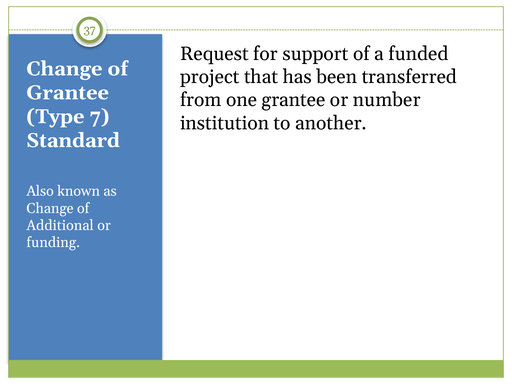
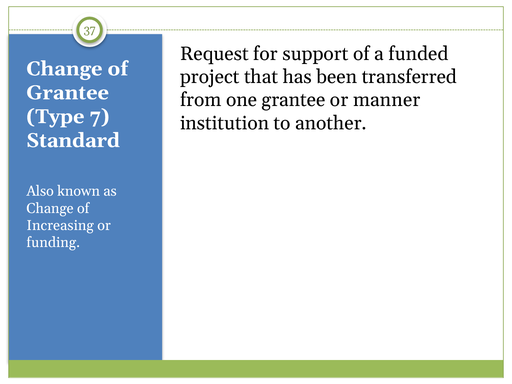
number: number -> manner (387, 100)
Additional: Additional -> Increasing (60, 225)
